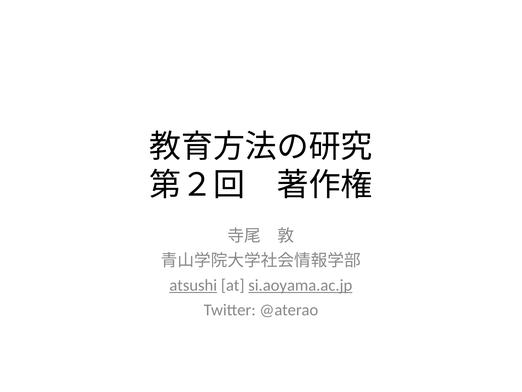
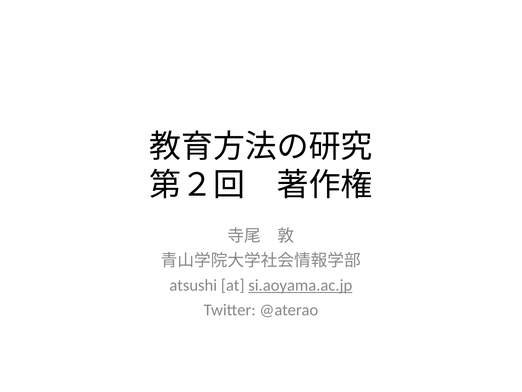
atsushi underline: present -> none (193, 285)
